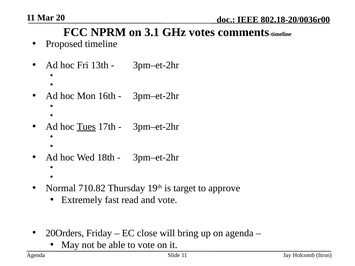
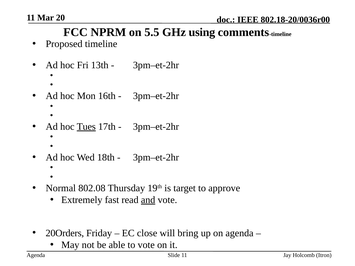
3.1: 3.1 -> 5.5 (152, 32)
votes: votes -> using (202, 32)
710.82: 710.82 -> 802.08 (92, 188)
and underline: none -> present (148, 200)
